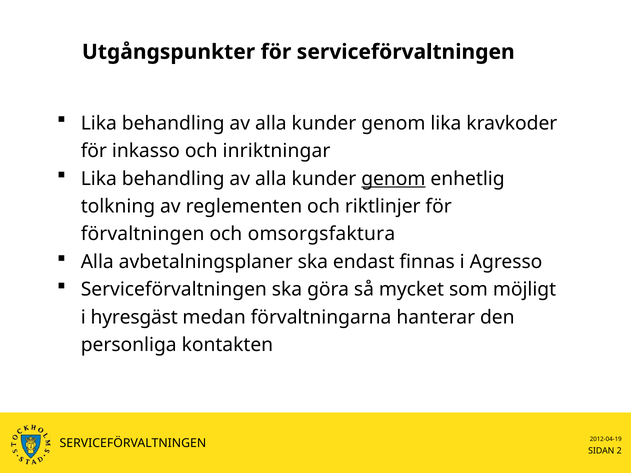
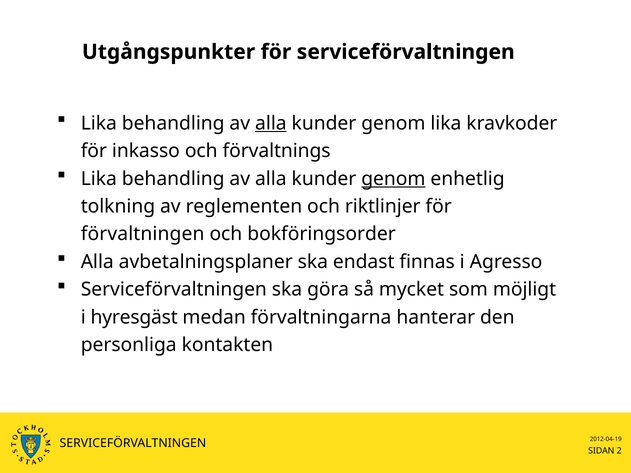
alla underline: none -> present (271, 123)
inriktningar: inriktningar -> förvaltnings (277, 151)
omsorgsfaktura: omsorgsfaktura -> bokföringsorder (322, 234)
